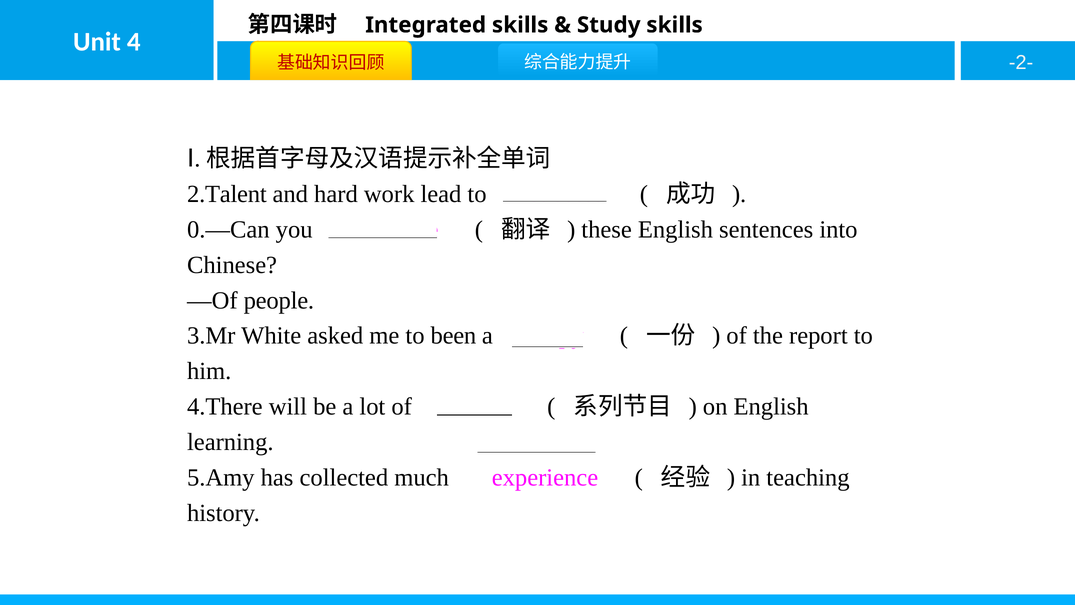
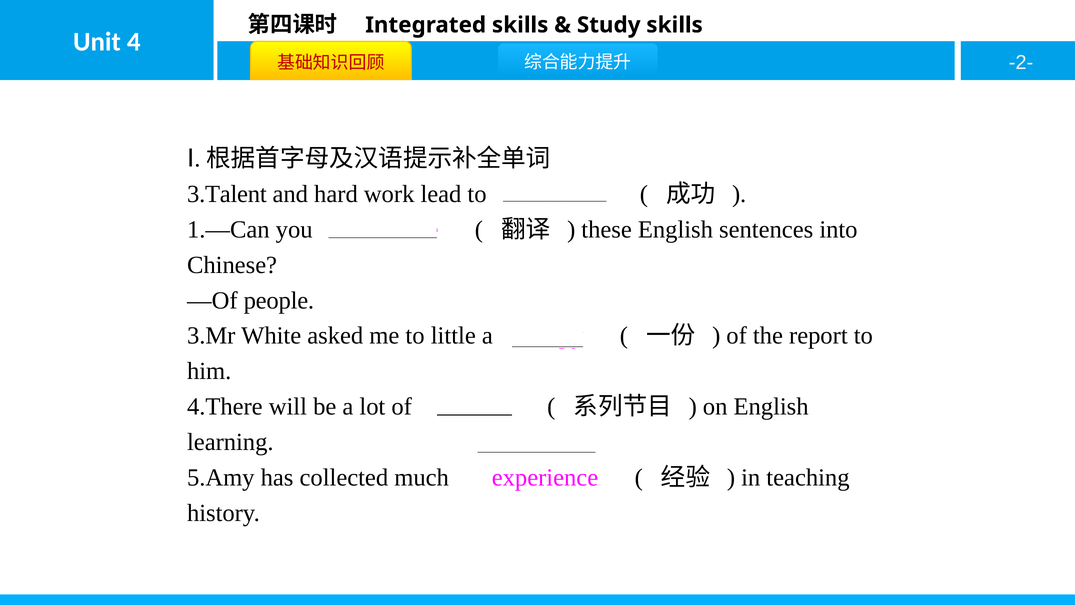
2.Talent: 2.Talent -> 3.Talent (227, 194)
0.—Can: 0.—Can -> 1.—Can (228, 229)
been: been -> little (453, 336)
